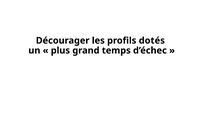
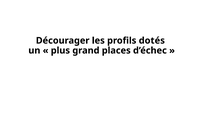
temps: temps -> places (116, 51)
